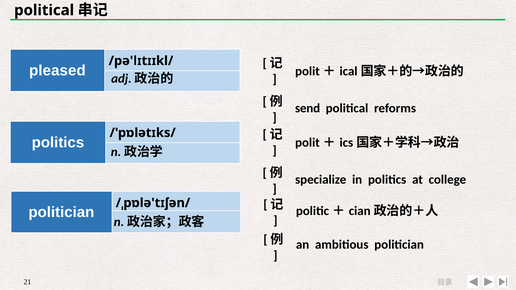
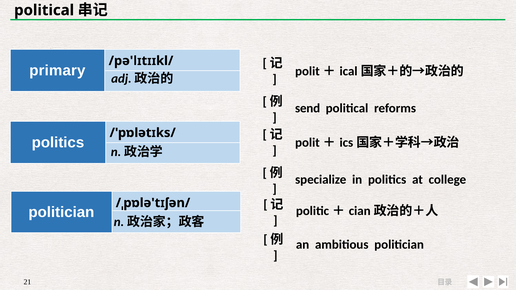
pleased: pleased -> primary (57, 71)
